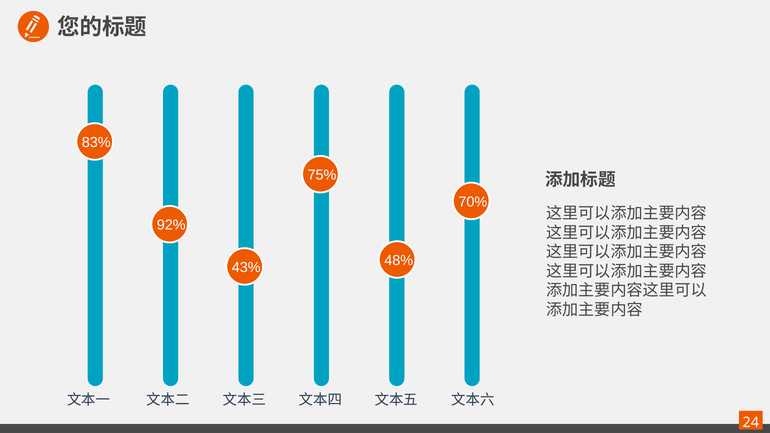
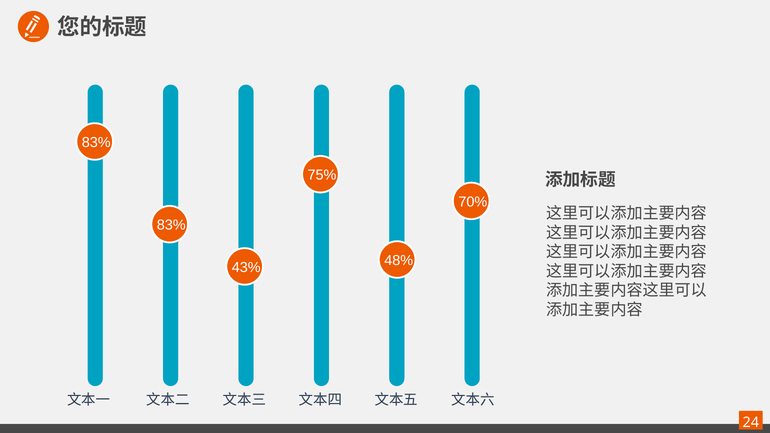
92%: 92% -> 83% (171, 225)
